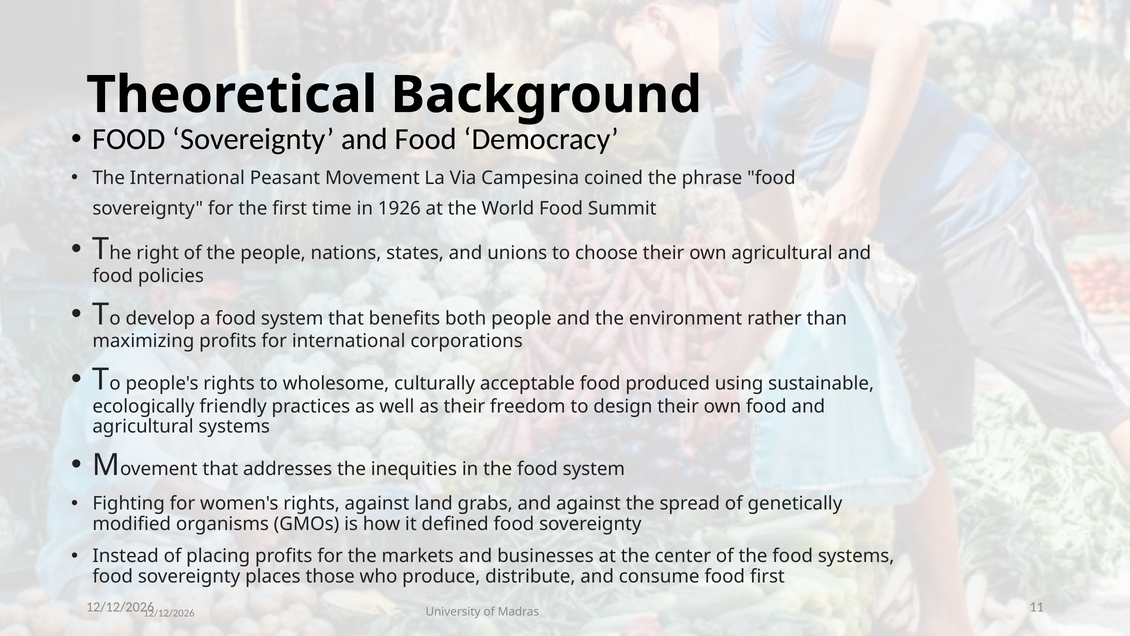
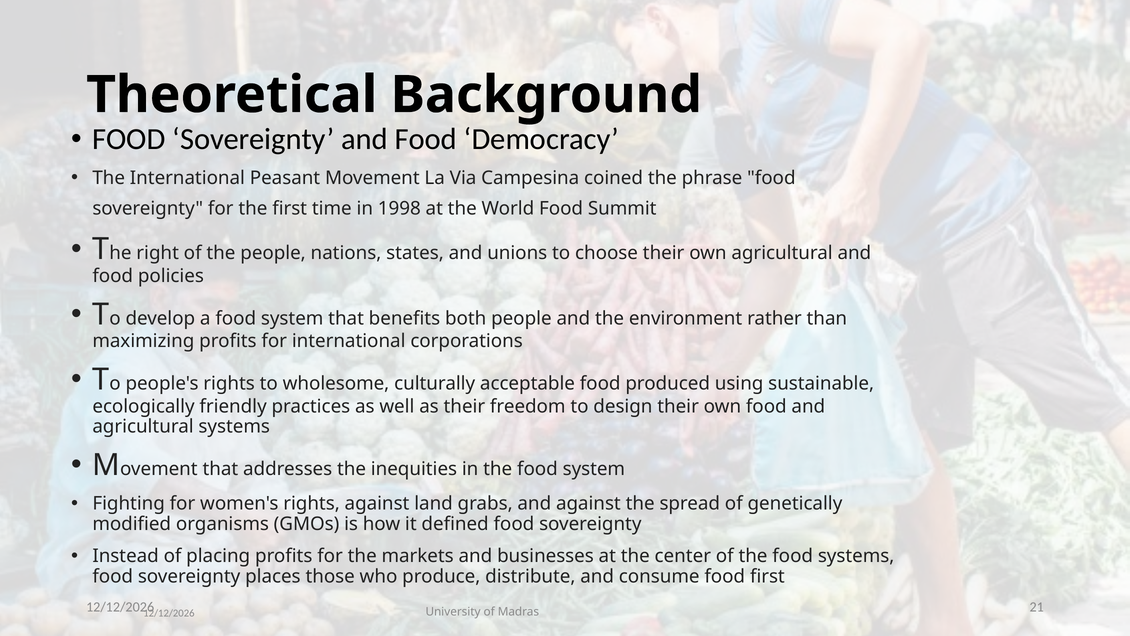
1926: 1926 -> 1998 (399, 208)
11: 11 -> 21 (1037, 607)
